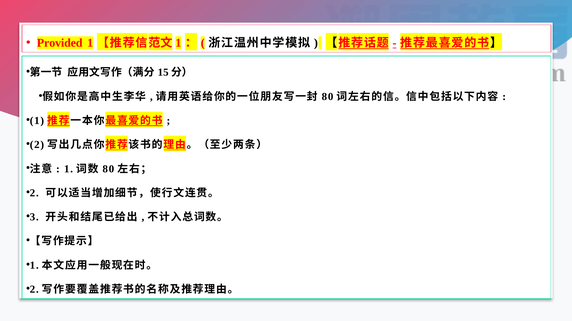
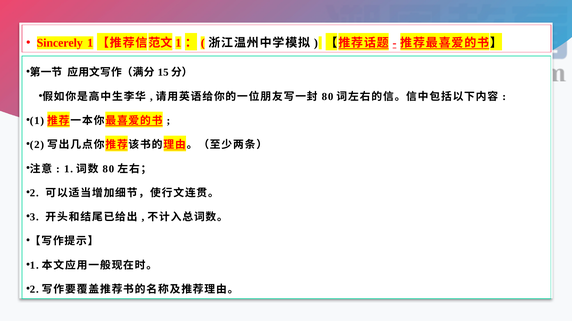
Provided: Provided -> Sincerely (60, 43)
